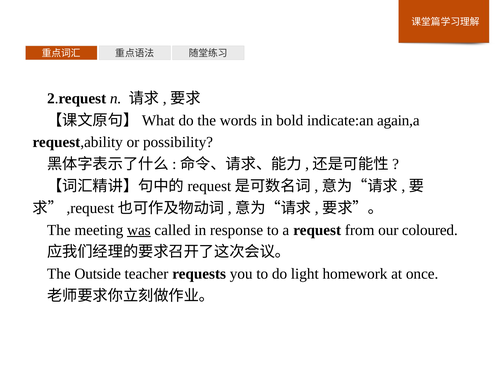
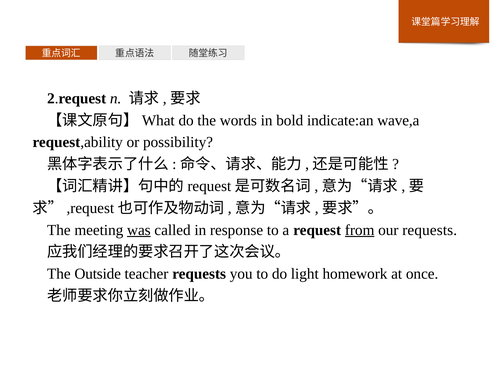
again,a: again,a -> wave,a (398, 120)
from underline: none -> present (360, 230)
our coloured: coloured -> requests (430, 230)
